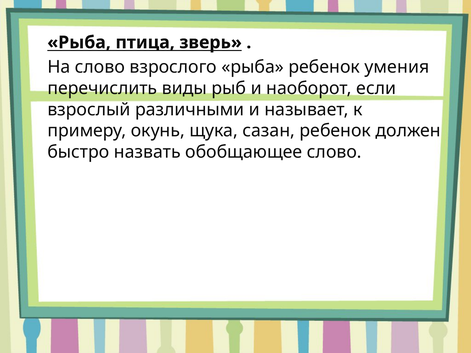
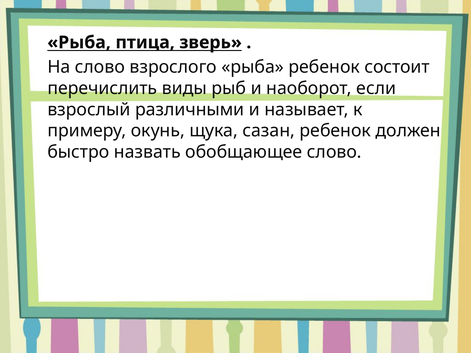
умения: умения -> состоит (397, 67)
